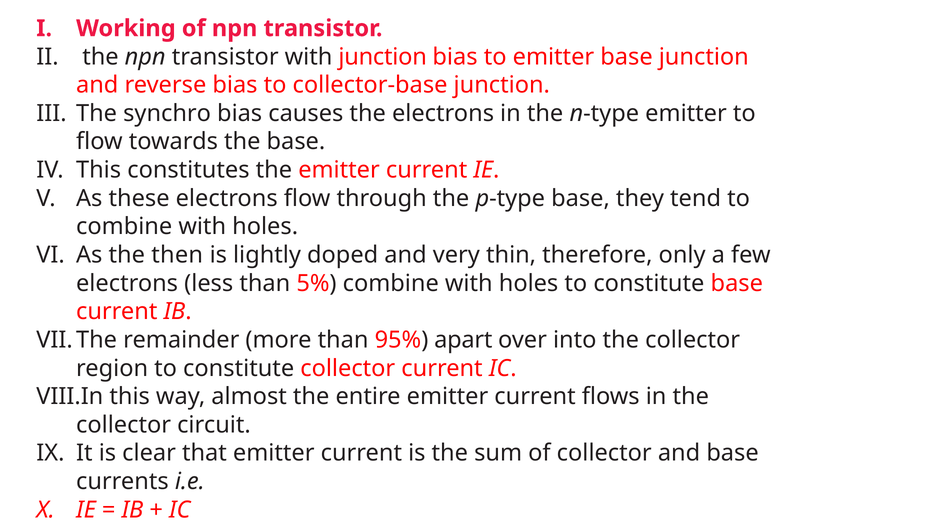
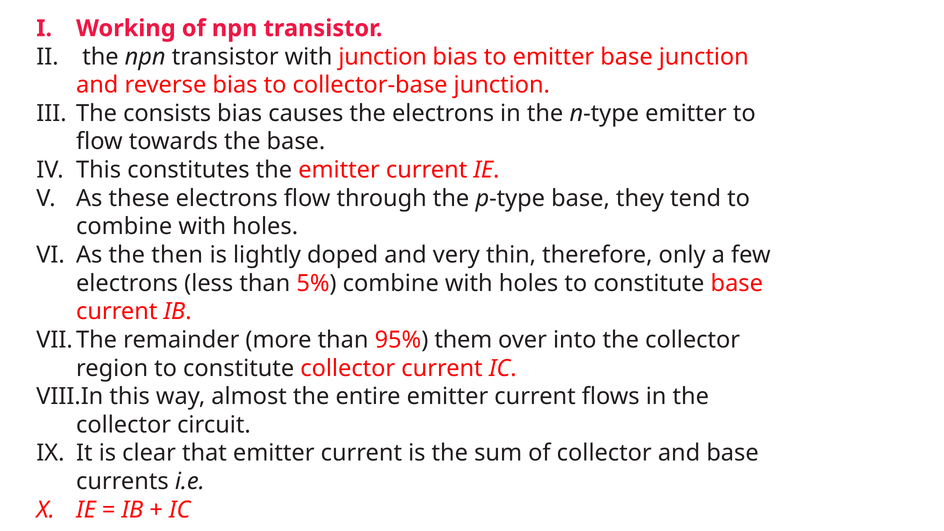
synchro: synchro -> consists (167, 113)
apart: apart -> them (463, 340)
